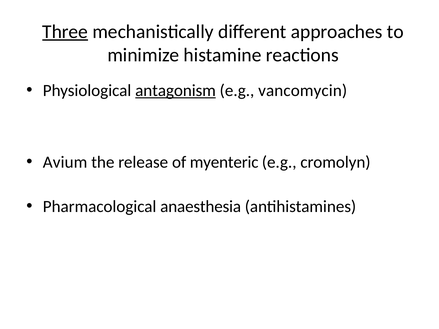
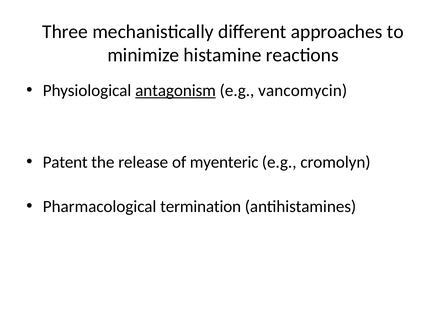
Three underline: present -> none (65, 32)
Avium: Avium -> Patent (65, 162)
anaesthesia: anaesthesia -> termination (201, 207)
